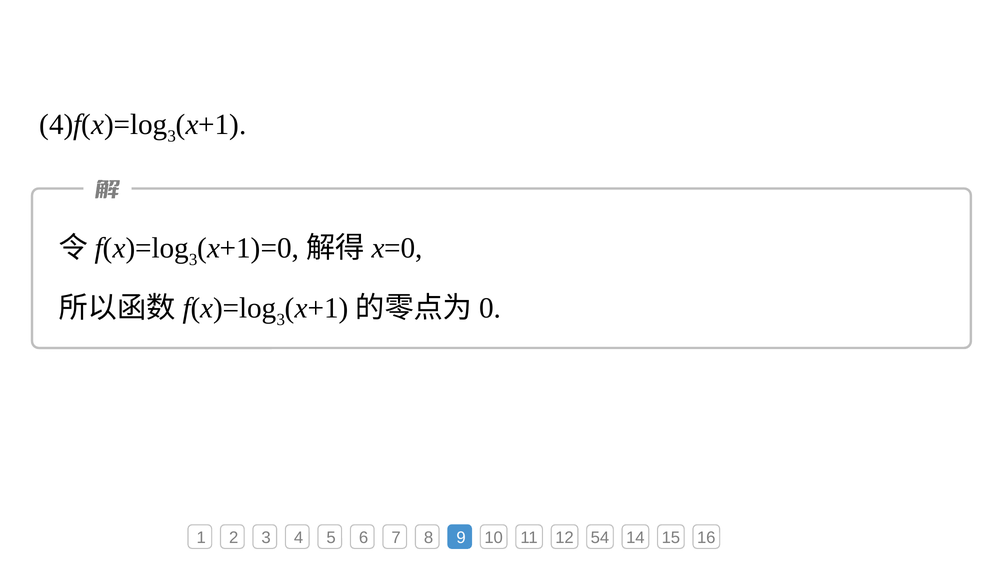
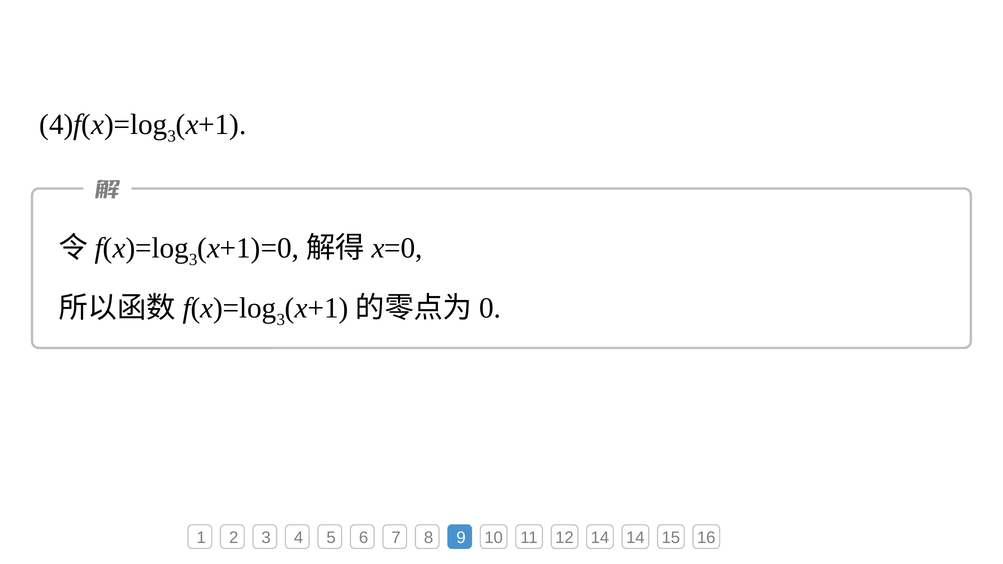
12 54: 54 -> 14 (600, 538)
